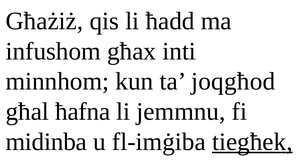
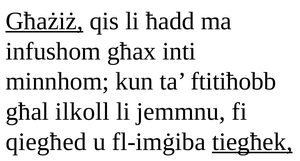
Għażiż underline: none -> present (44, 21)
joqgħod: joqgħod -> ftitiħobb (233, 82)
ħafna: ħafna -> ilkoll (82, 112)
midinba: midinba -> qiegħed (46, 142)
